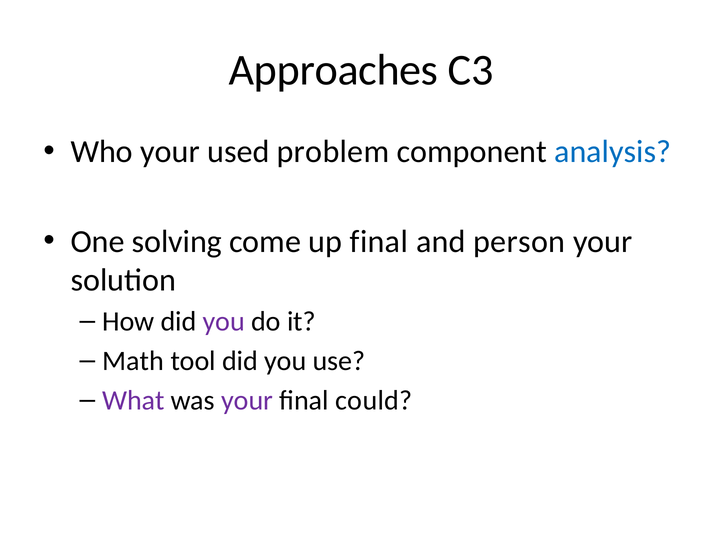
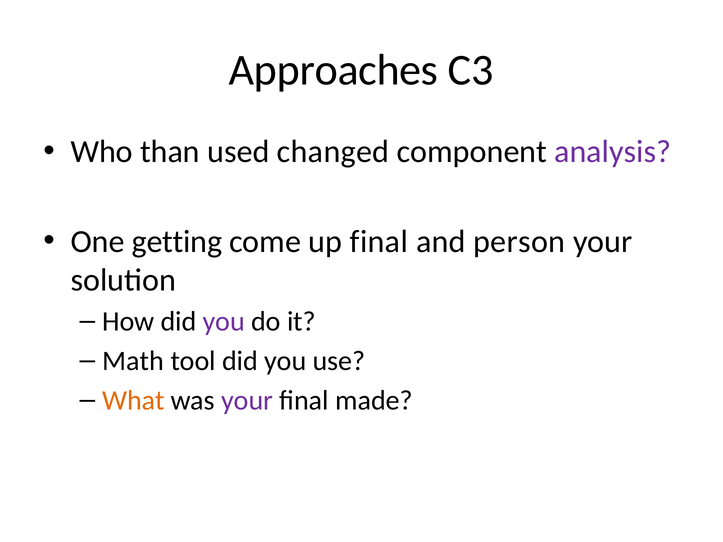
Who your: your -> than (170, 152)
problem: problem -> changed (333, 152)
analysis colour: blue -> purple (613, 152)
solving: solving -> getting (177, 242)
What colour: purple -> orange (133, 401)
could: could -> made (374, 401)
